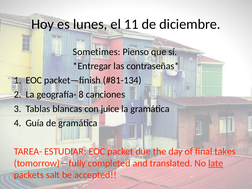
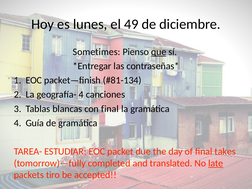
11: 11 -> 49 (131, 24)
que underline: none -> present (159, 52)
geografía- 8: 8 -> 4 (81, 95)
con juice: juice -> final (110, 109)
salt: salt -> tiro (53, 175)
